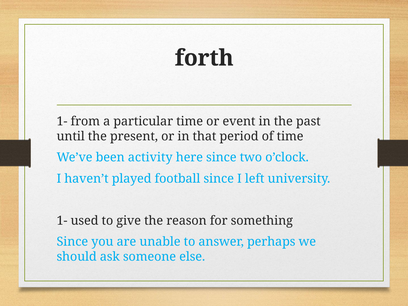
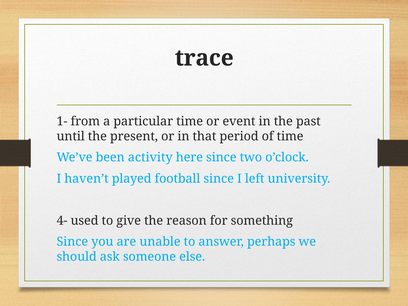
forth: forth -> trace (204, 58)
1-: 1- -> 4- (62, 221)
